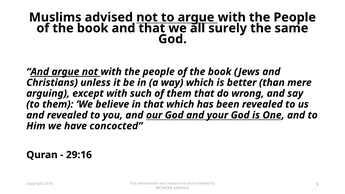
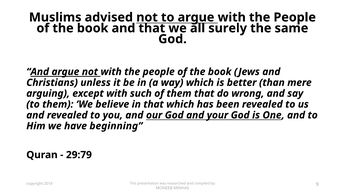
concocted: concocted -> beginning (116, 126)
29:16: 29:16 -> 29:79 (79, 155)
